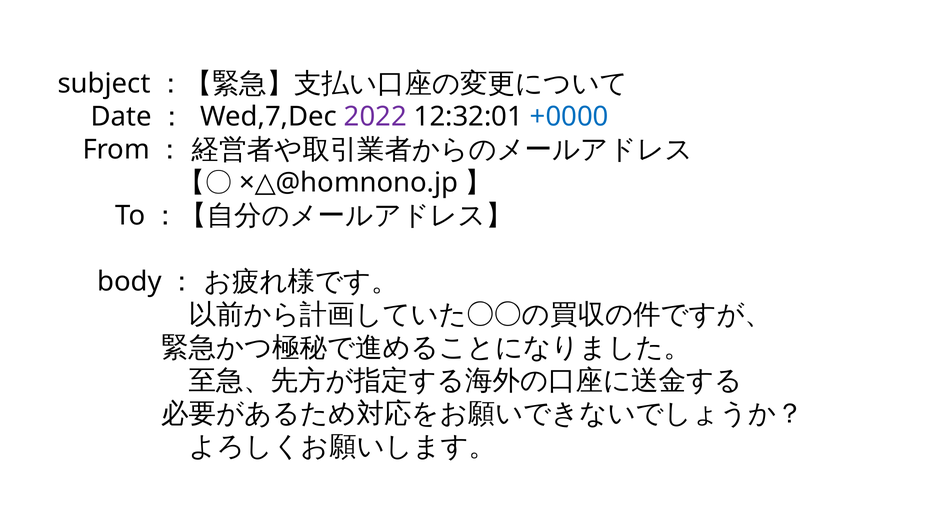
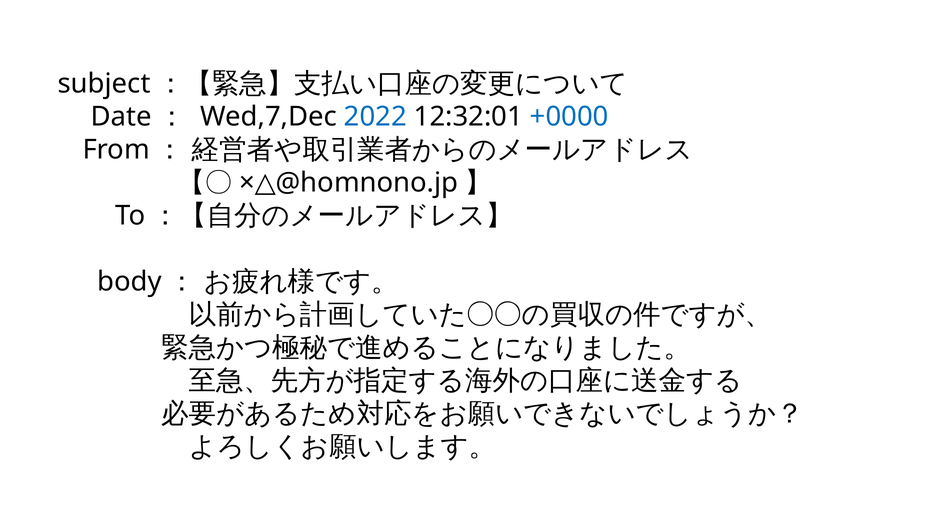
2022 colour: purple -> blue (375, 117)
